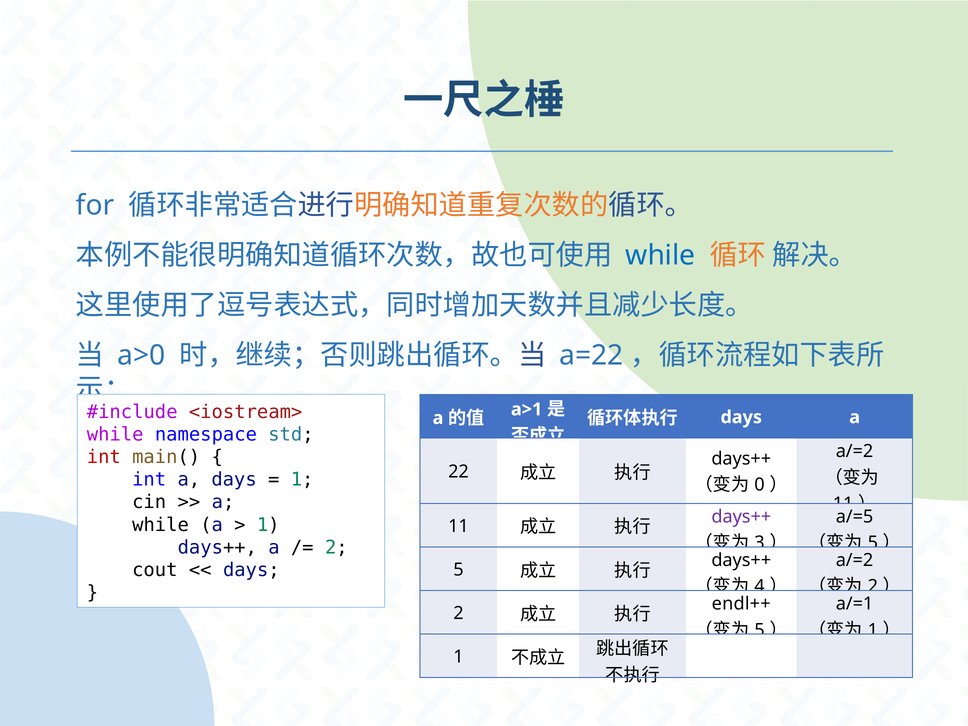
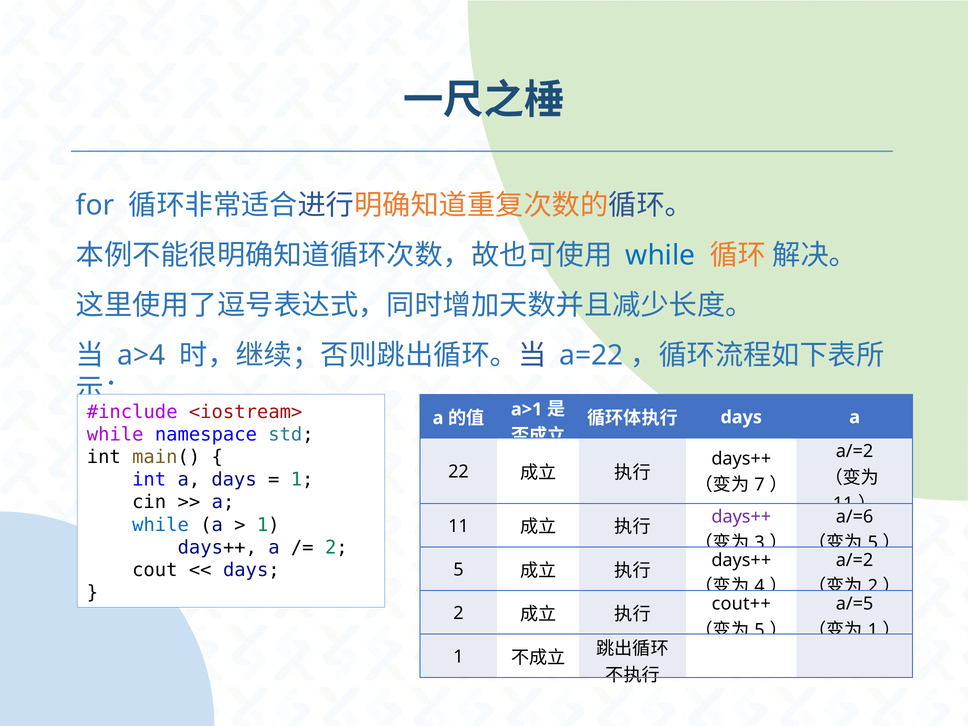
a>0: a>0 -> a>4 (141, 356)
int colour: red -> black (104, 457)
0: 0 -> 7 (760, 485)
a/=5: a/=5 -> a/=6 (855, 517)
while colour: black -> blue (161, 525)
a/=1: a/=1 -> a/=5 (855, 604)
endl++: endl++ -> cout++ (741, 604)
